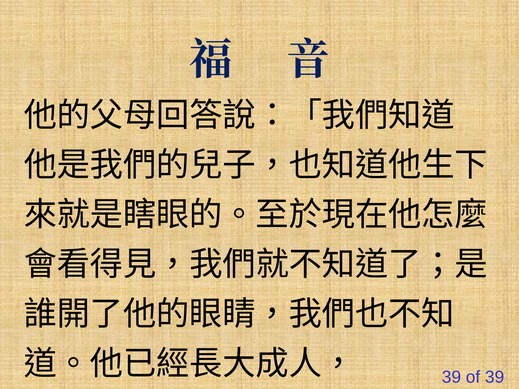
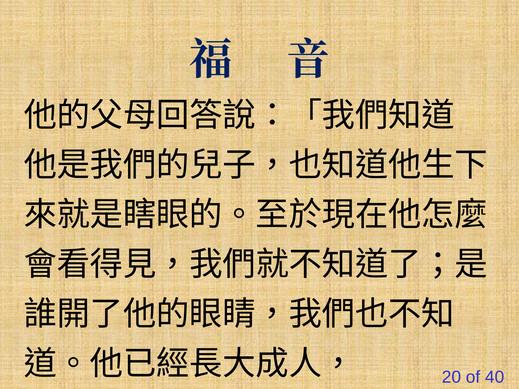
39: 39 -> 20 (451, 377)
of 39: 39 -> 40 (495, 377)
